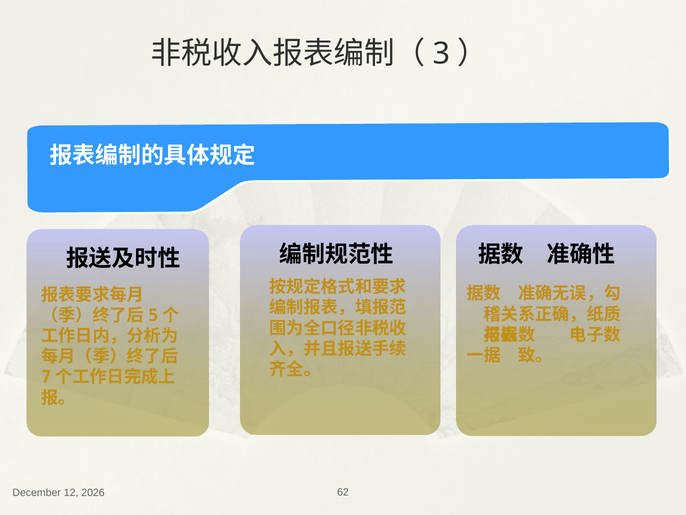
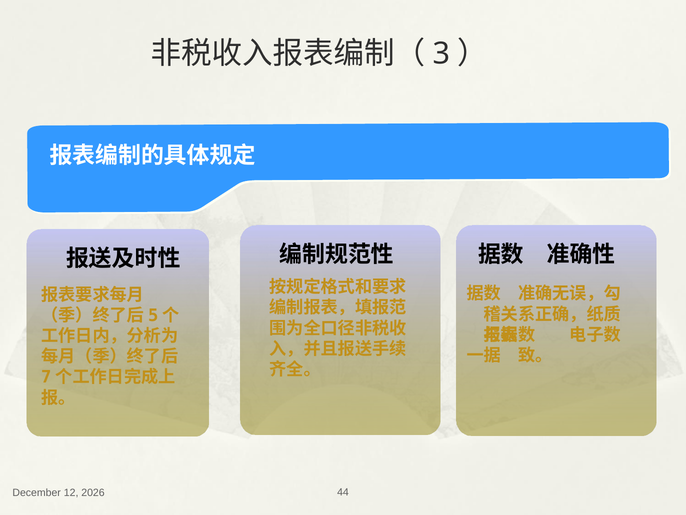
62: 62 -> 44 (343, 492)
